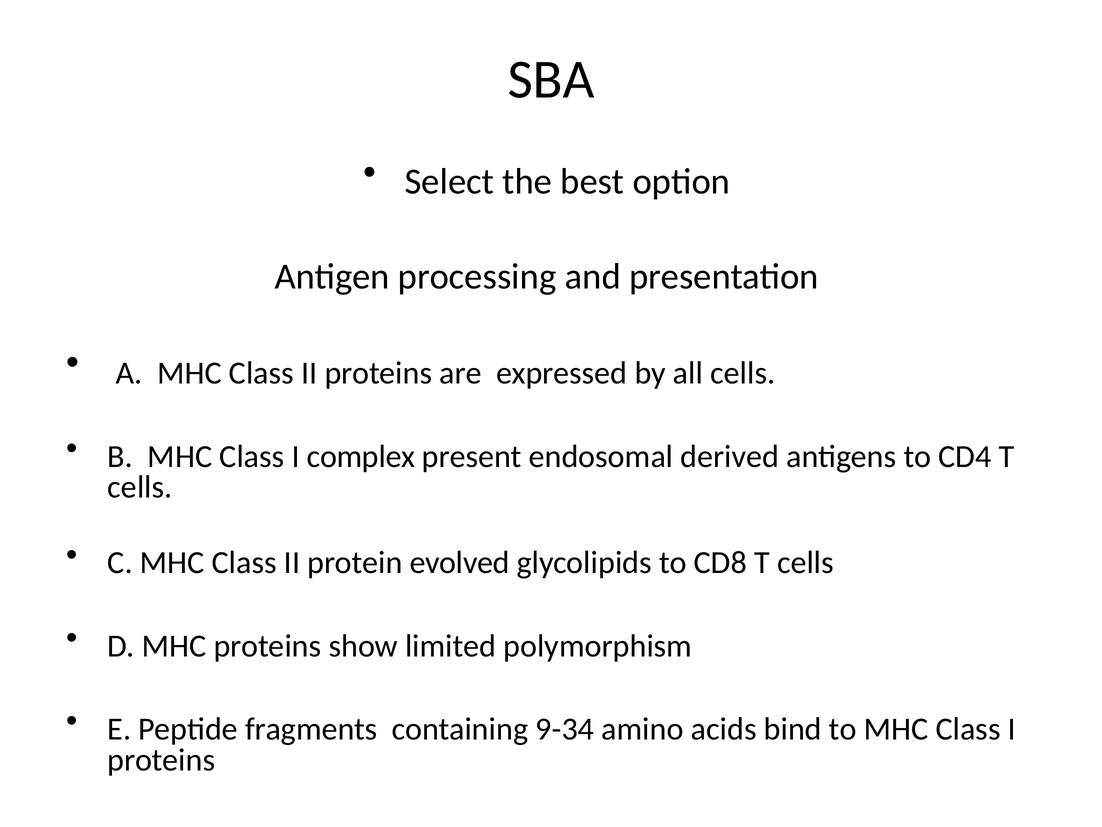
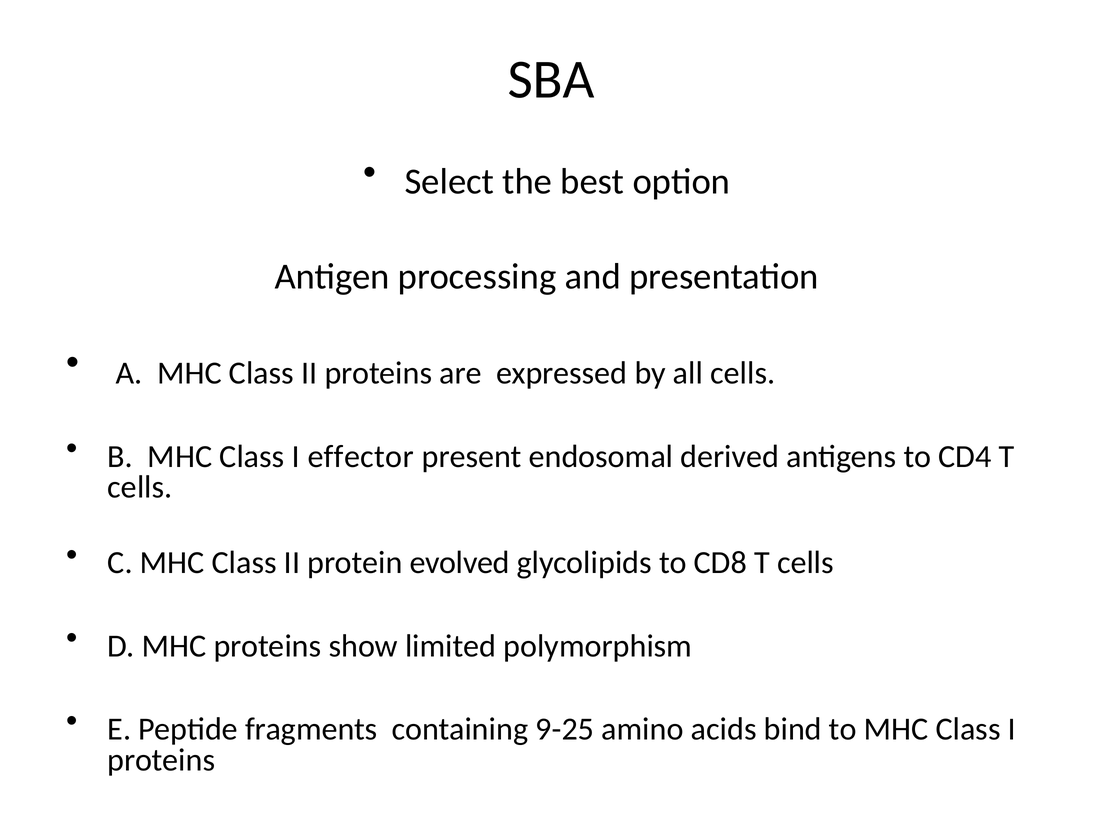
complex: complex -> effector (361, 456)
9-34: 9-34 -> 9-25 (565, 729)
